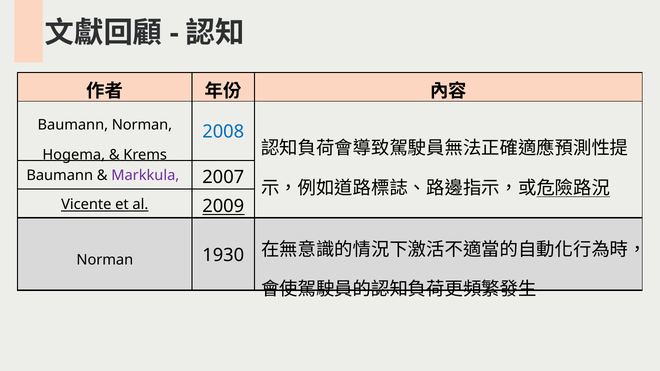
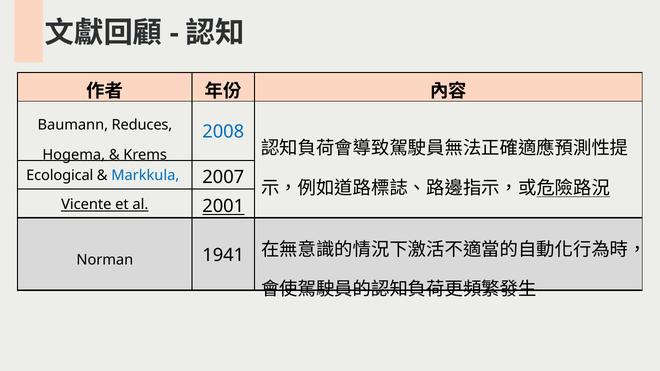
Baumann Norman: Norman -> Reduces (142, 125)
Baumann: Baumann -> Ecological (60, 176)
Markkula colour: purple -> blue (145, 176)
2009: 2009 -> 2001 (223, 206)
1930: 1930 -> 1941 (223, 255)
